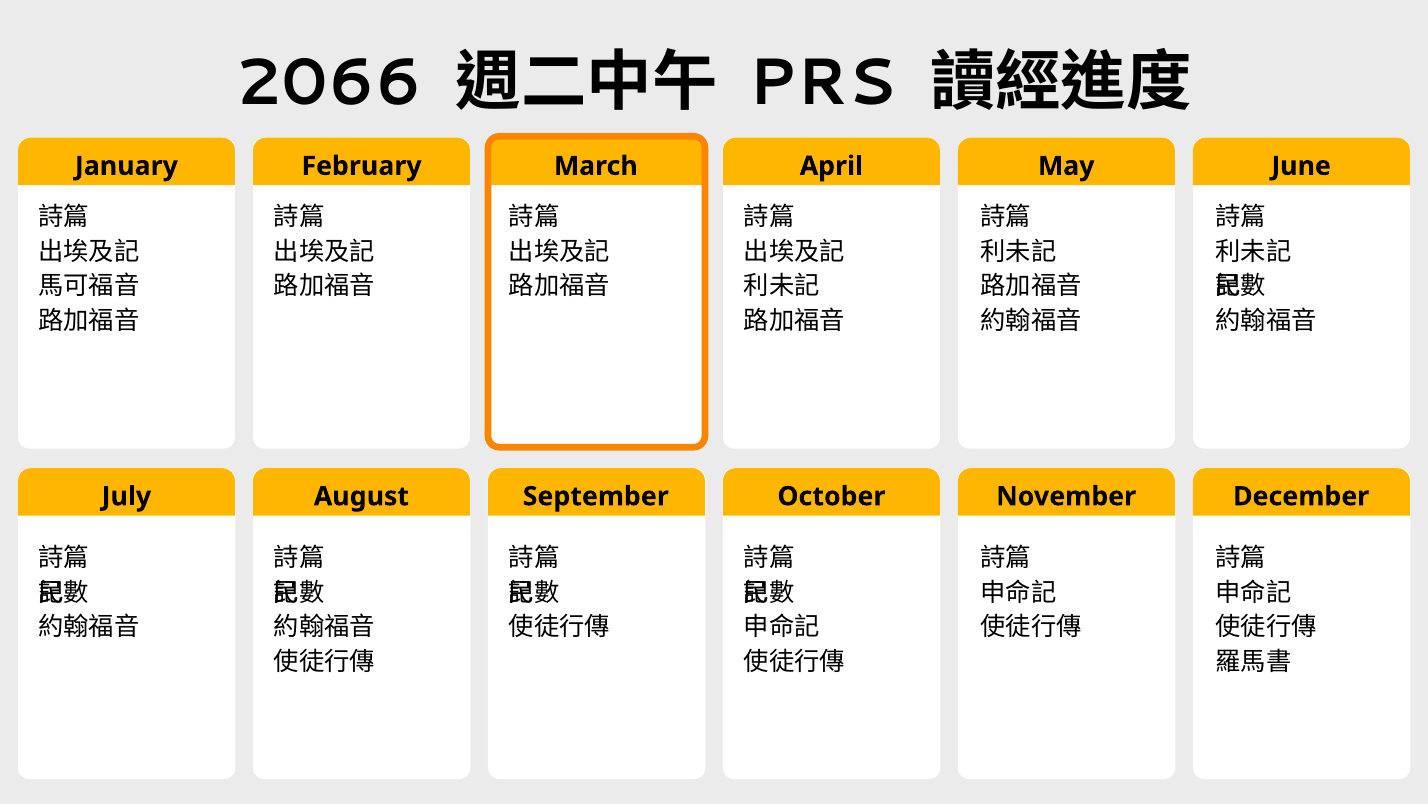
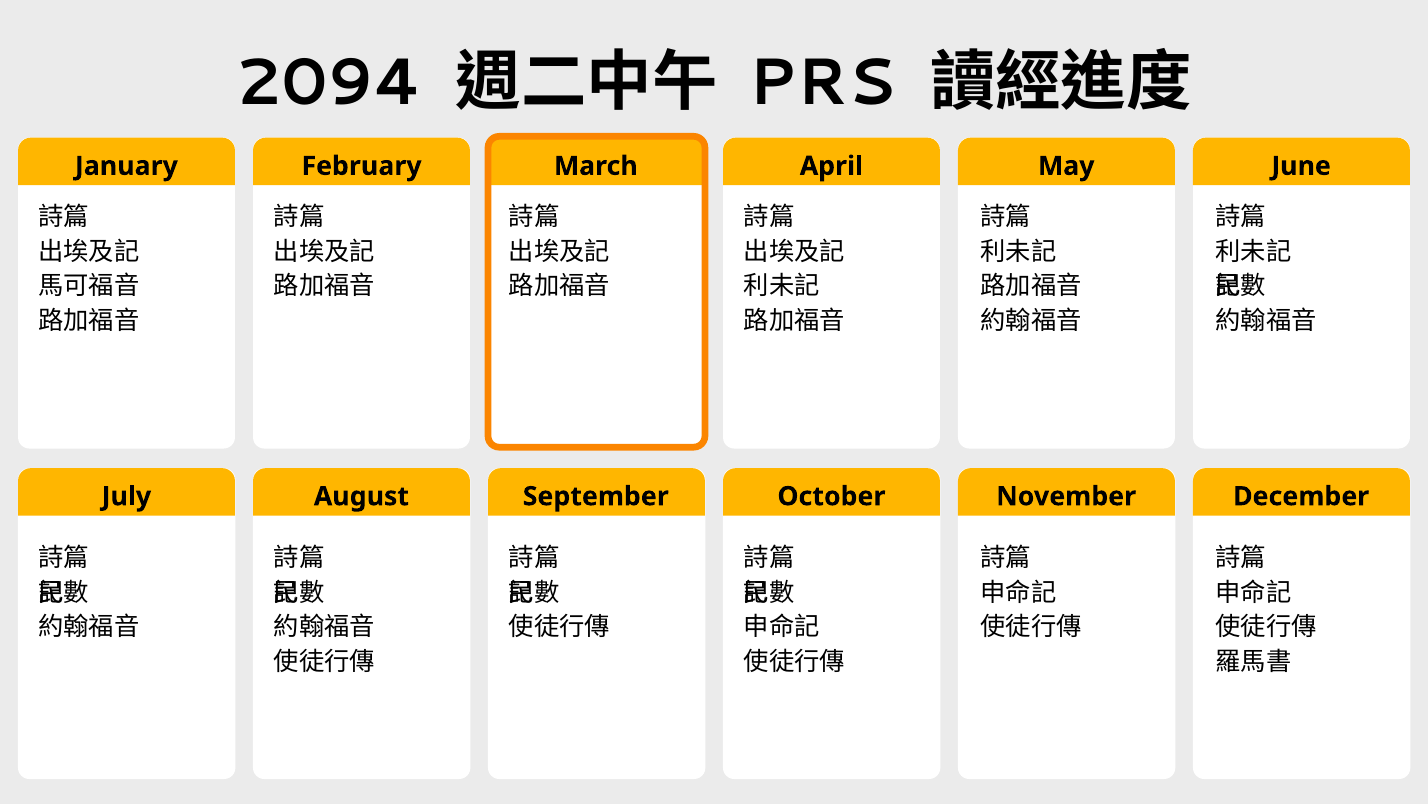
2066: 2066 -> 2094 (329, 83)
